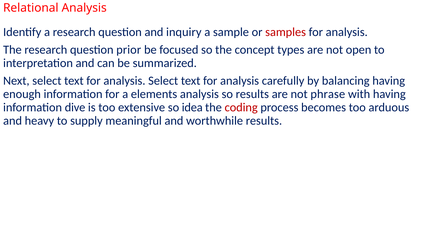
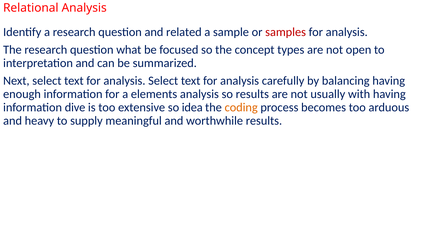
inquiry: inquiry -> related (184, 32)
prior: prior -> what (129, 50)
phrase: phrase -> usually (328, 94)
coding colour: red -> orange (241, 107)
